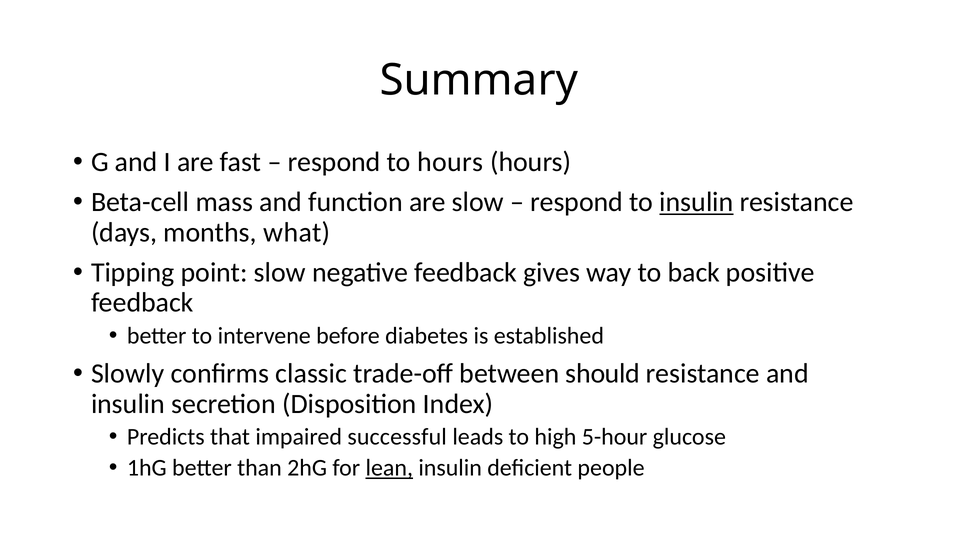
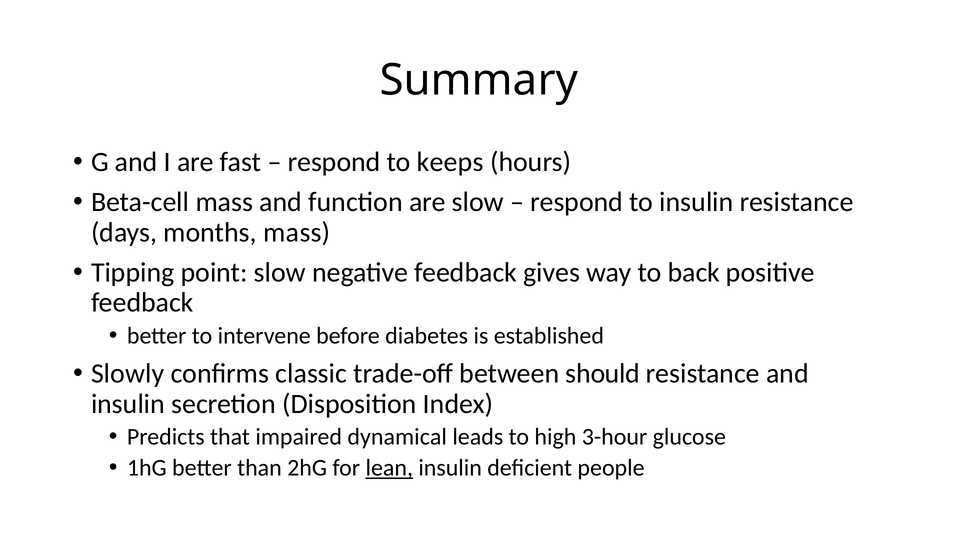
to hours: hours -> keeps (450, 162)
insulin underline: present -> none (696, 202)
months what: what -> mass (297, 232)
successful: successful -> dynamical (397, 437)
5-hour: 5-hour -> 3-hour (615, 437)
